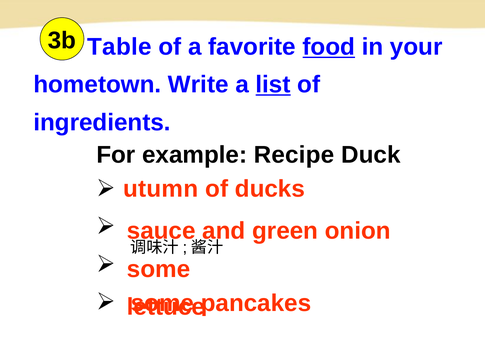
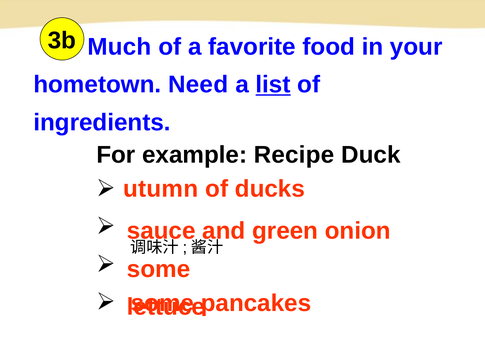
Table: Table -> Much (119, 47)
food underline: present -> none (329, 47)
Write: Write -> Need (198, 85)
